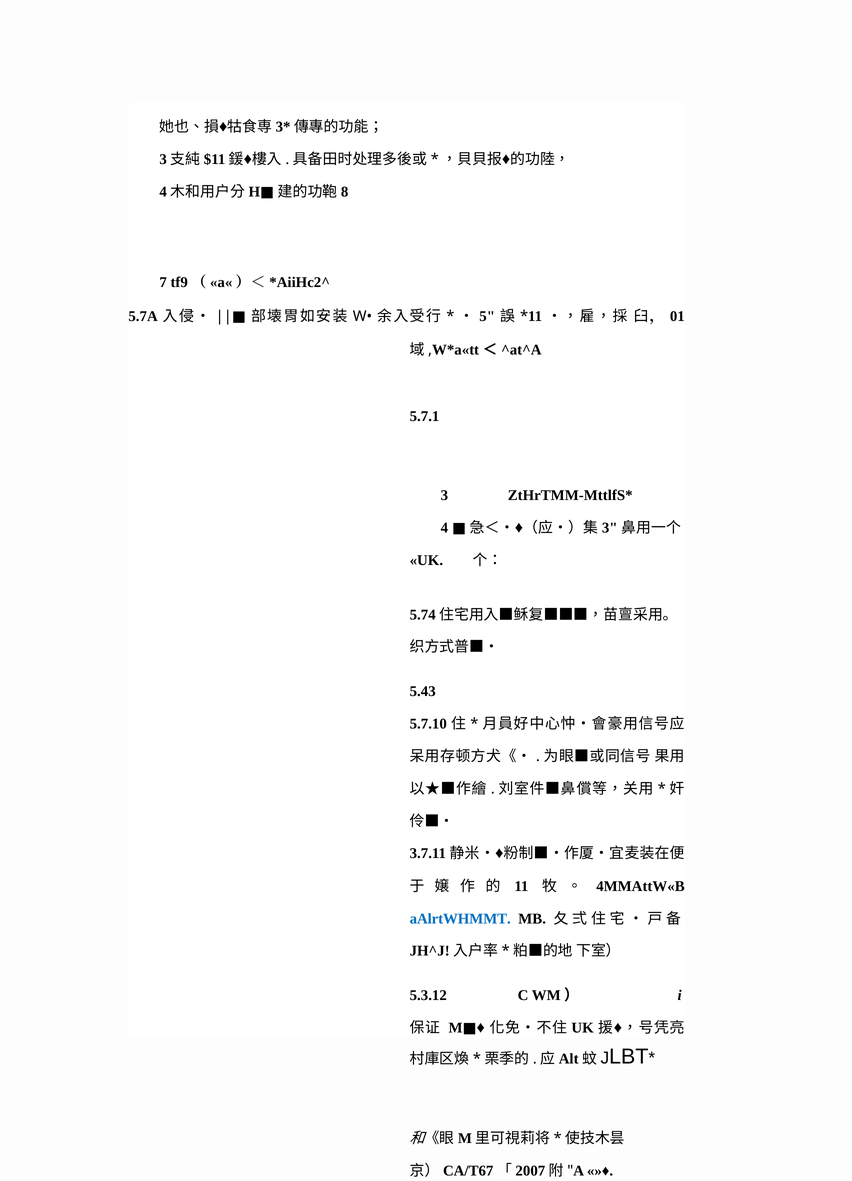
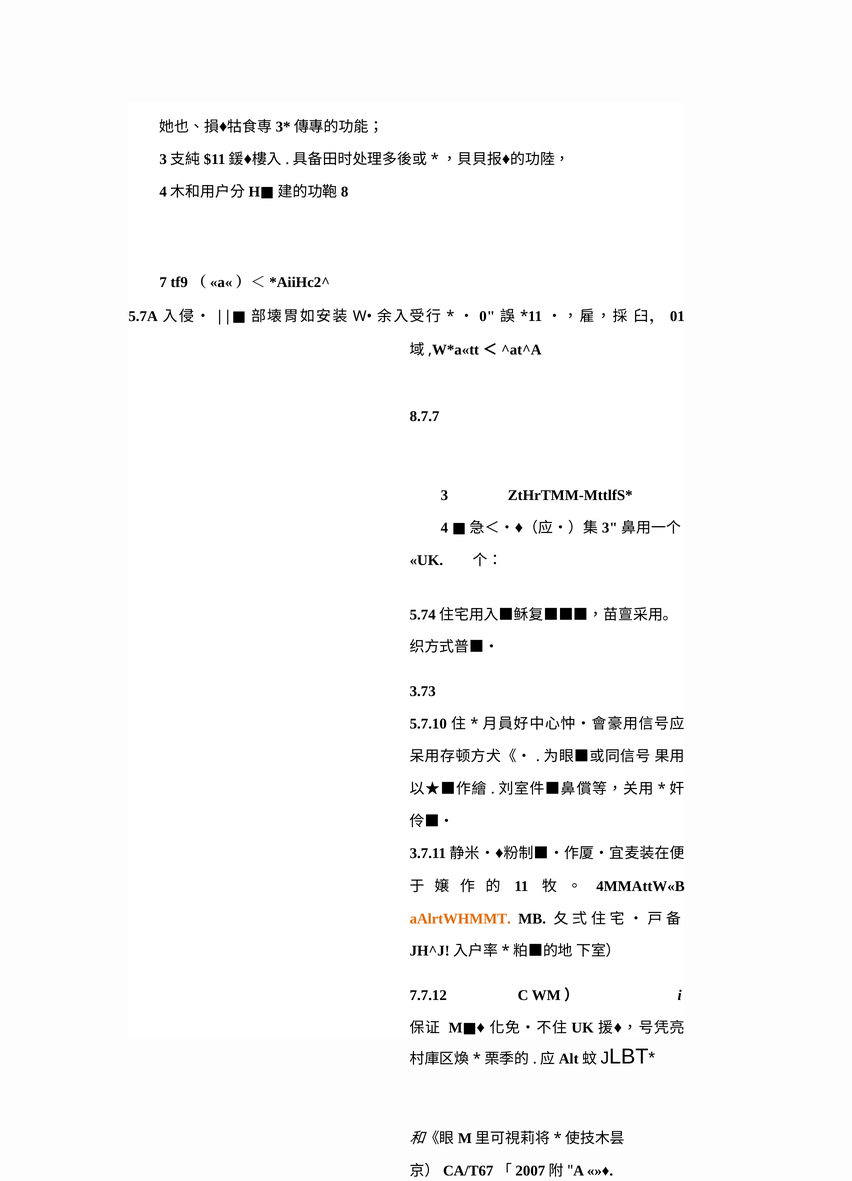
5: 5 -> 0 (487, 316)
5.7.1: 5.7.1 -> 8.7.7 (425, 416)
5.43: 5.43 -> 3.73 (423, 691)
aAlrtWHMMT colour: blue -> orange (460, 918)
5.3.12: 5.3.12 -> 7.7.12 (428, 995)
